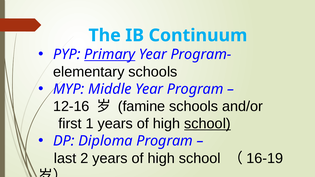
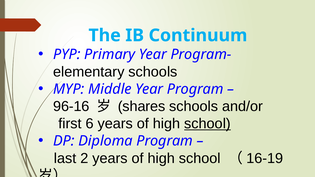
Primary underline: present -> none (110, 55)
12-16: 12-16 -> 96-16 (71, 106)
famine: famine -> shares (142, 106)
1: 1 -> 6 (90, 124)
